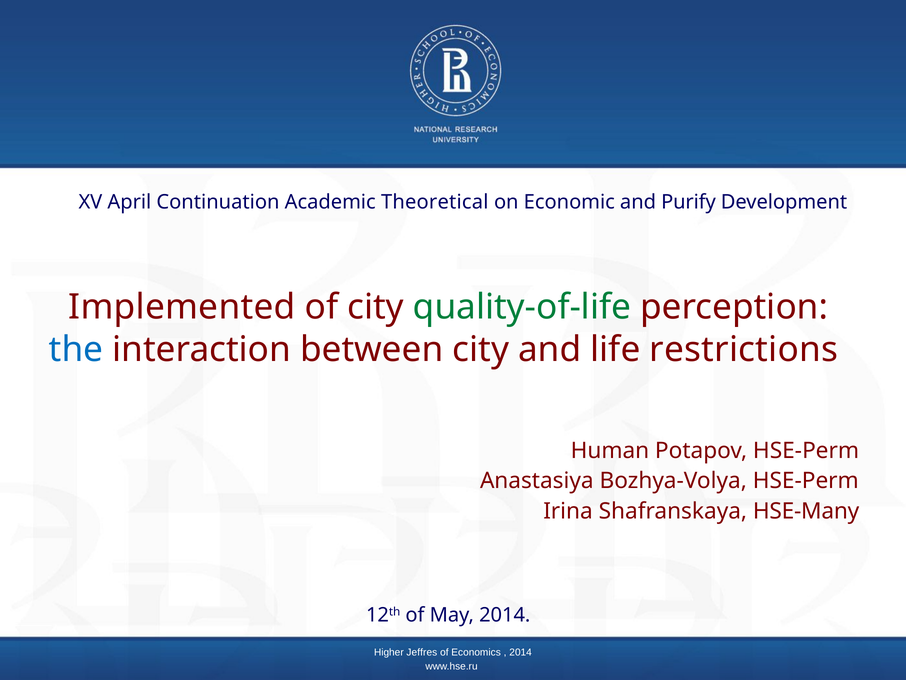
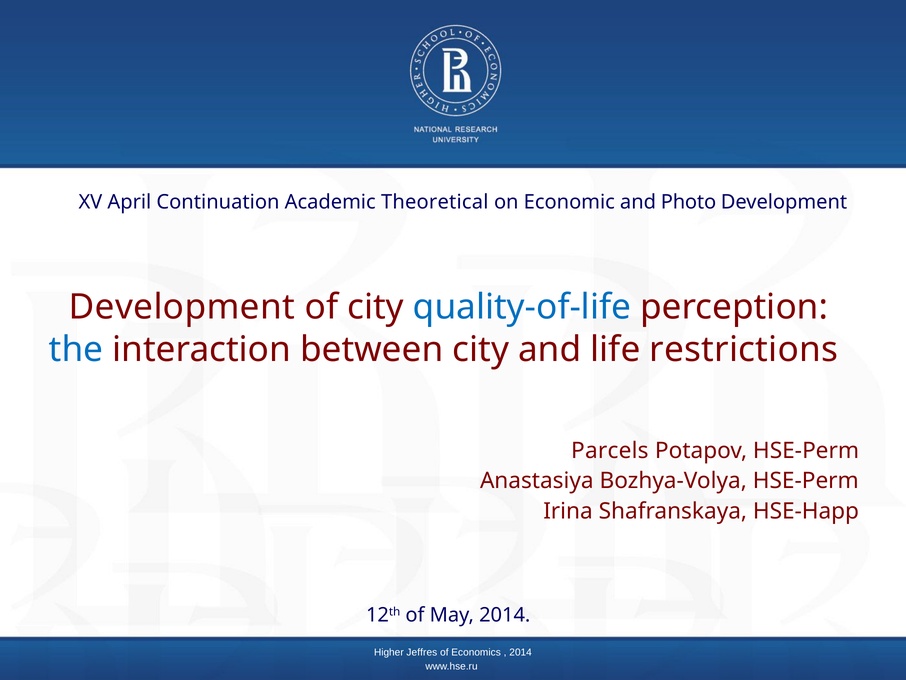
Purify: Purify -> Photo (688, 202)
Implemented: Implemented -> Development (182, 307)
quality-of-life colour: green -> blue (522, 307)
Human: Human -> Parcels (610, 450)
HSE-Many: HSE-Many -> HSE-Happ (806, 511)
